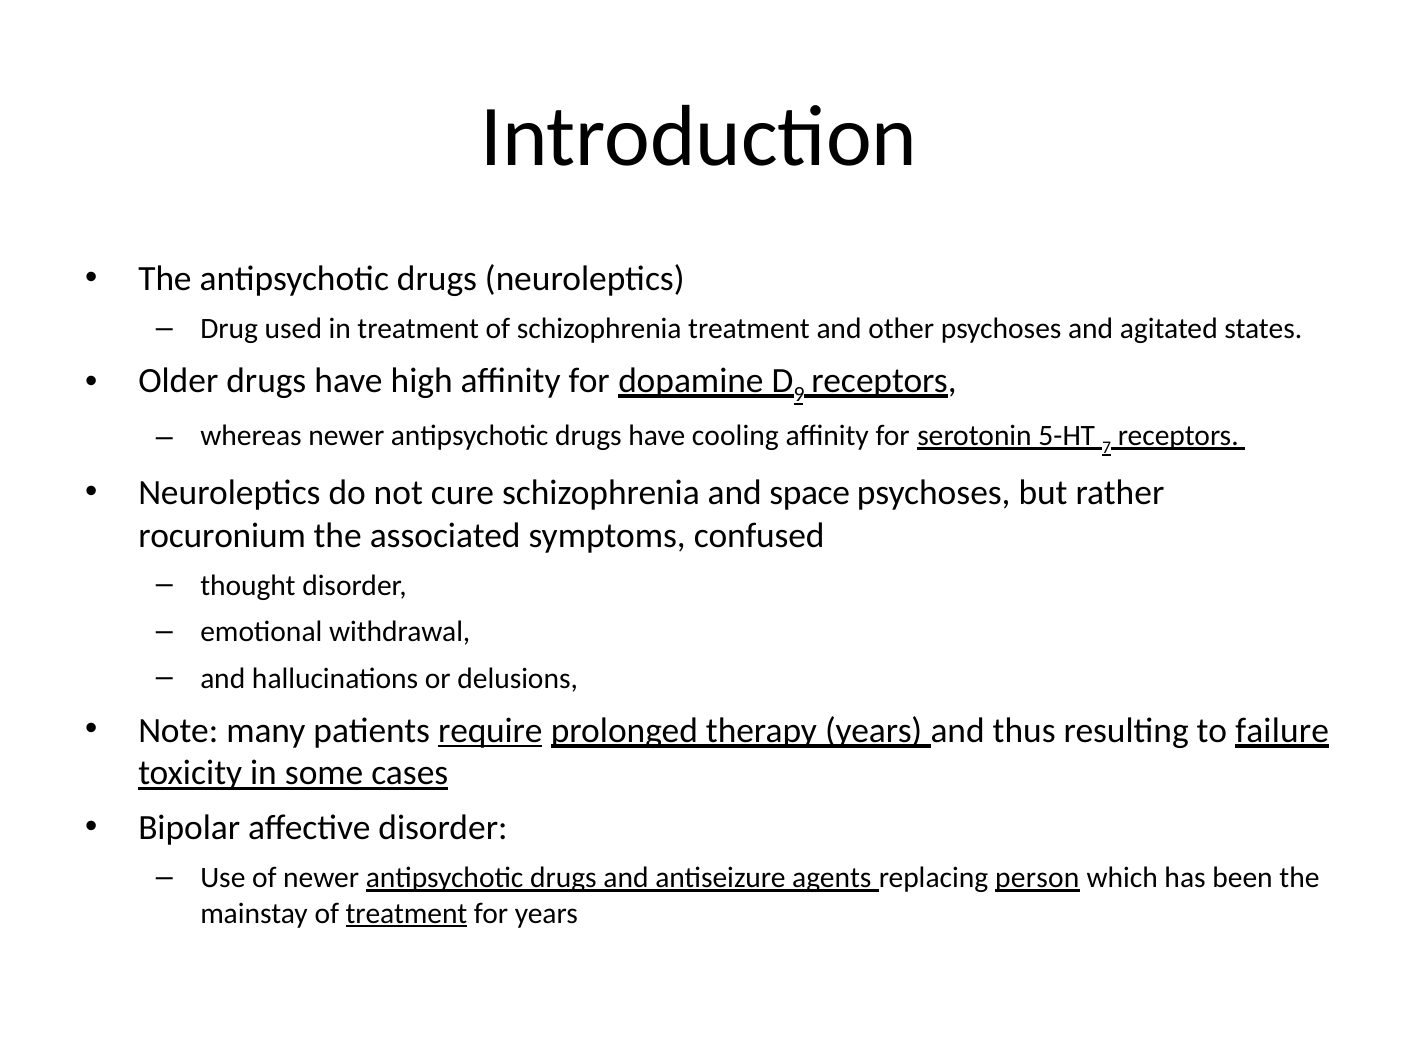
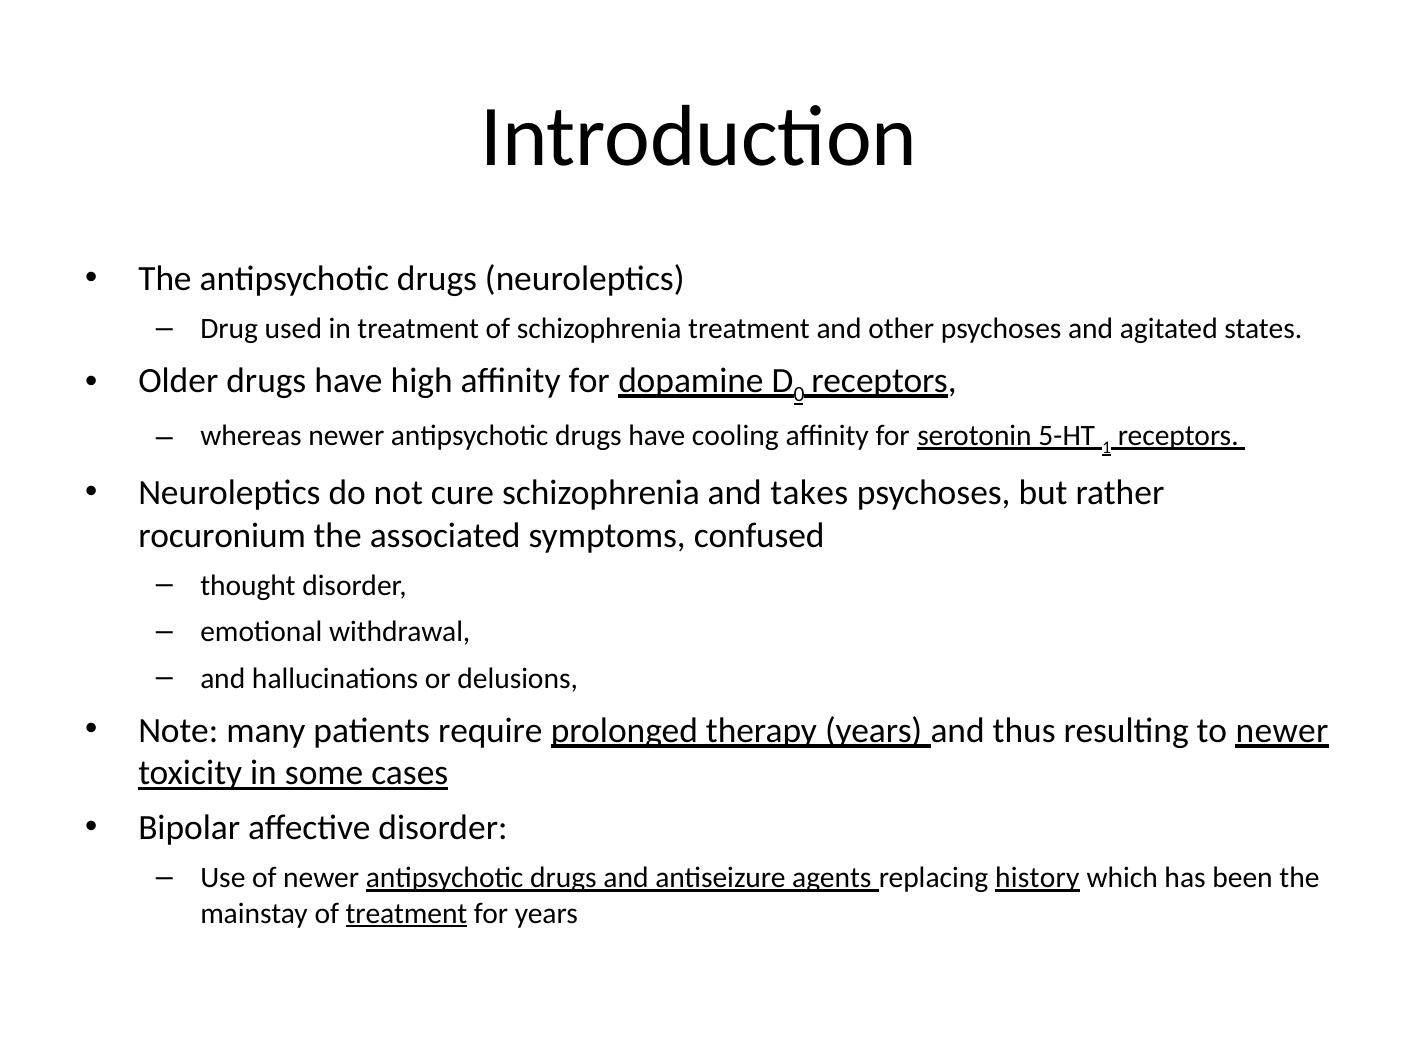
9: 9 -> 0 (799, 394)
7: 7 -> 1 (1107, 447)
space: space -> takes (809, 493)
require underline: present -> none (490, 730)
to failure: failure -> newer (1282, 730)
person: person -> history (1037, 877)
